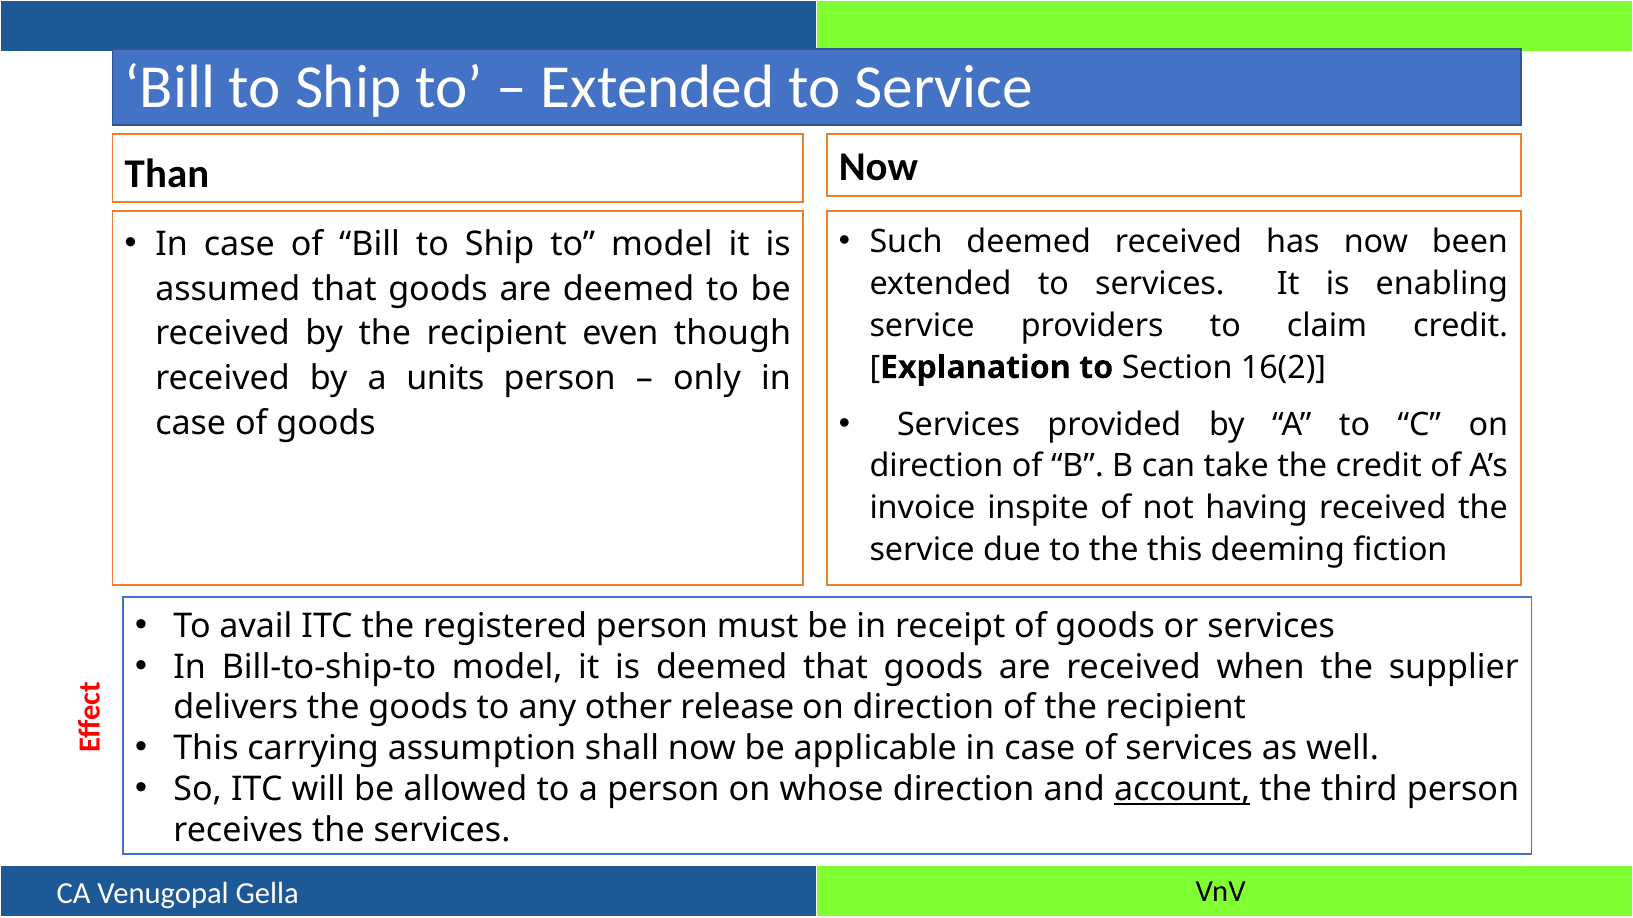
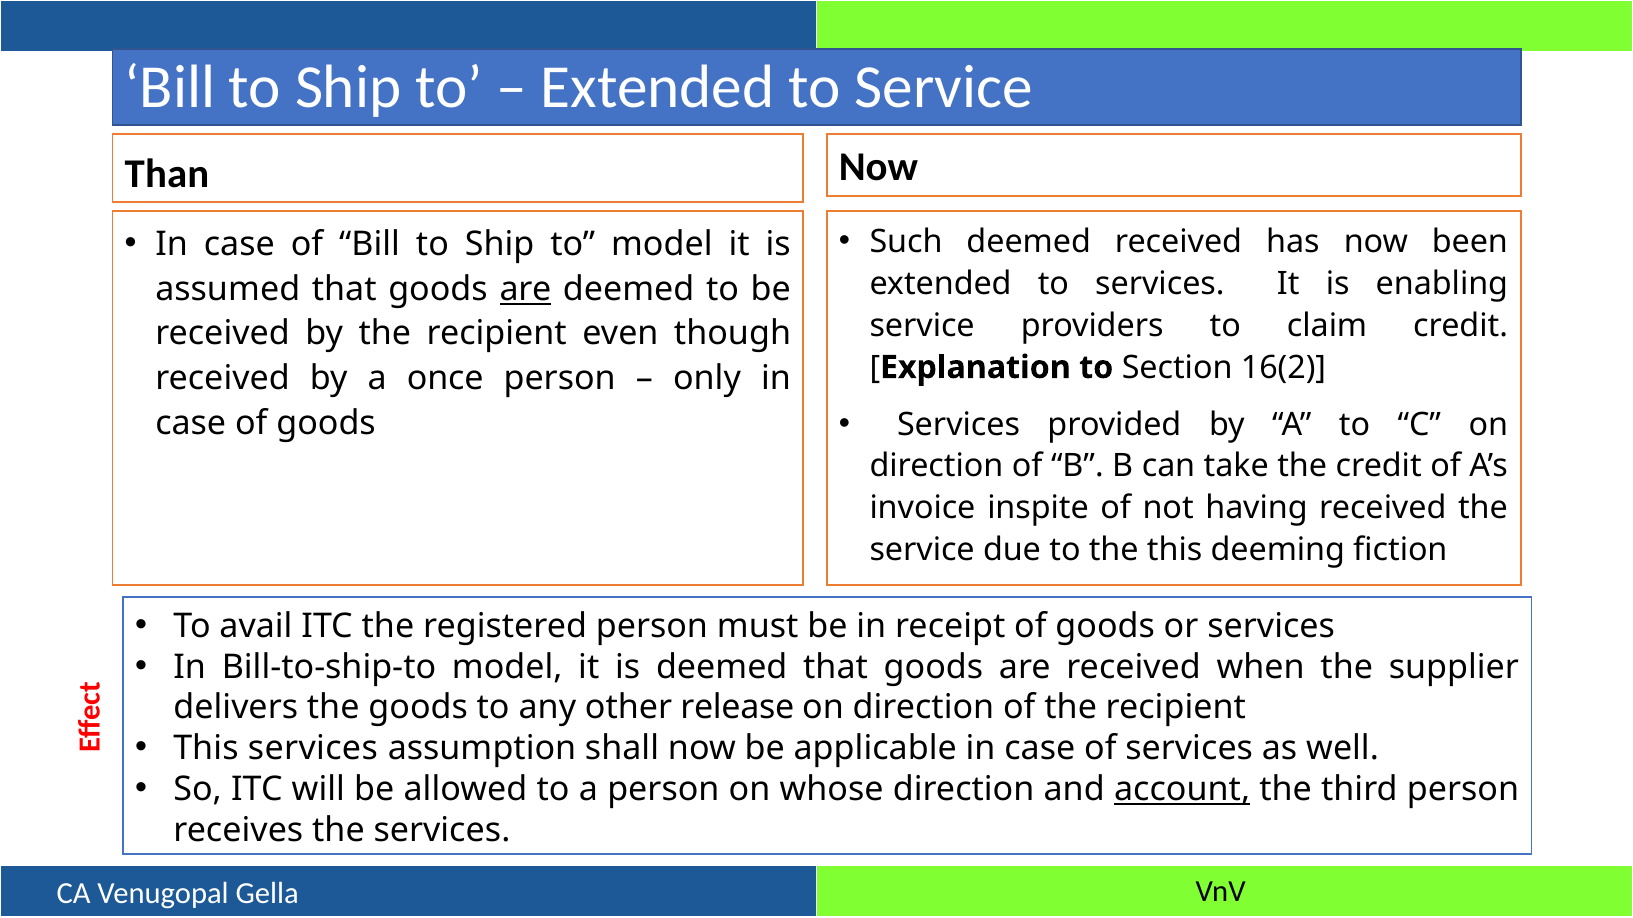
are underline: none -> present (526, 289)
units: units -> once (445, 379)
This carrying: carrying -> services (313, 749)
